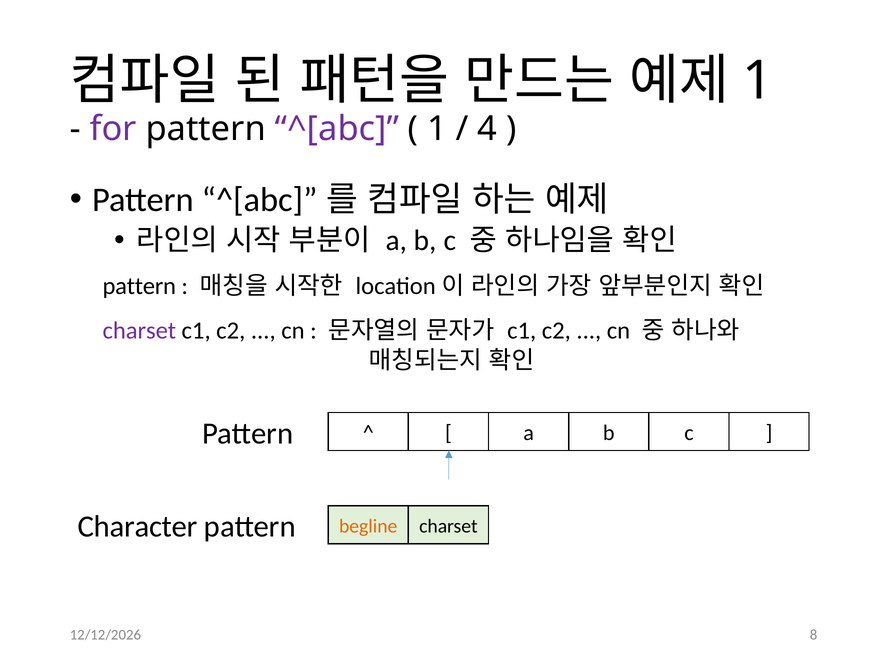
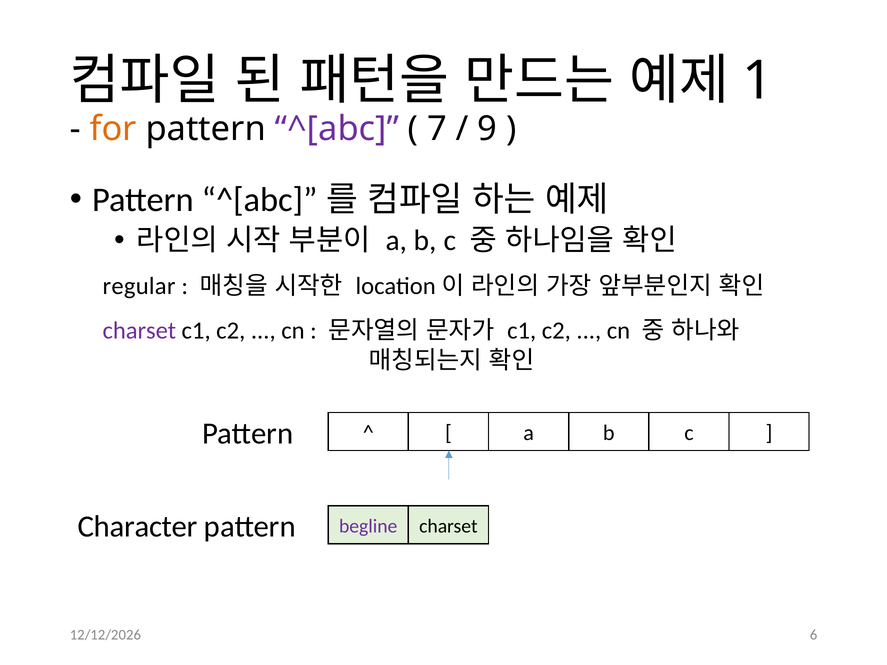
for colour: purple -> orange (113, 129)
1: 1 -> 7 (437, 129)
4: 4 -> 9 (487, 129)
pattern: pattern -> regular (139, 286)
begline colour: orange -> purple (368, 526)
8: 8 -> 6 (813, 635)
